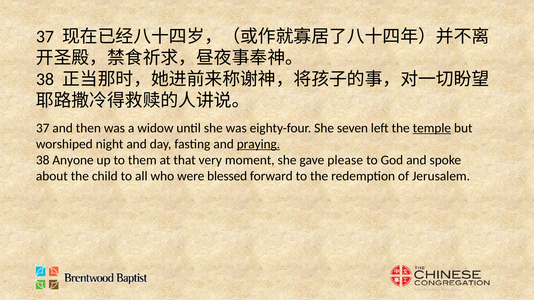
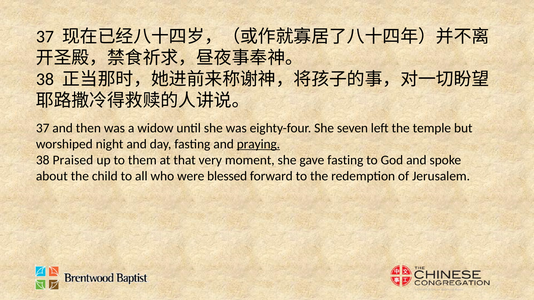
temple underline: present -> none (432, 128)
Anyone: Anyone -> Praised (73, 160)
gave please: please -> fasting (345, 160)
